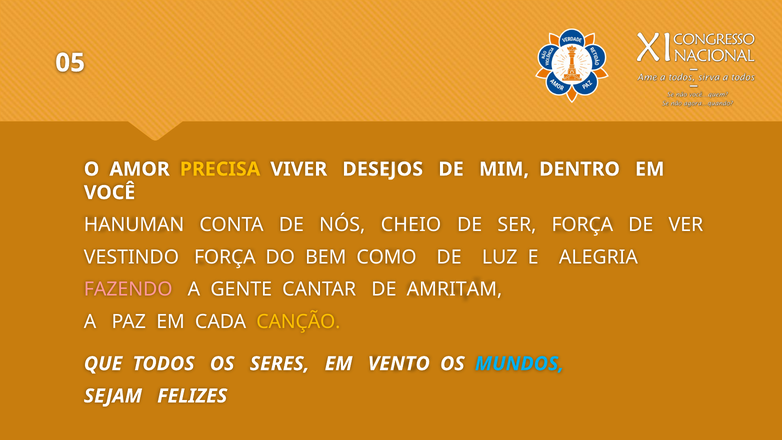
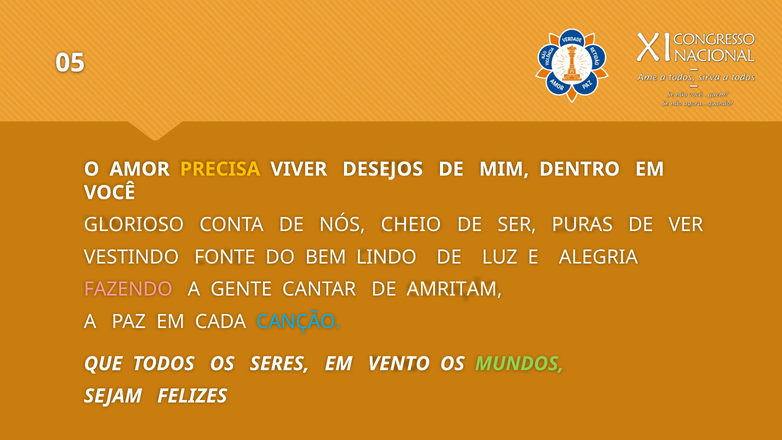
HANUMAN: HANUMAN -> GLORIOSO (134, 225)
SER FORÇA: FORÇA -> PURAS (582, 225)
VESTINDO FORÇA: FORÇA -> FONTE (225, 257)
COMO: COMO -> LINDO (386, 257)
CANÇÃO colour: yellow -> light blue (298, 322)
MUNDOS colour: light blue -> light green (519, 364)
